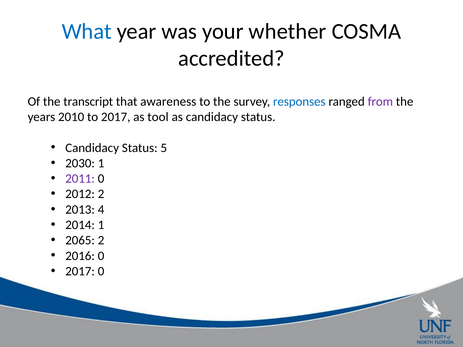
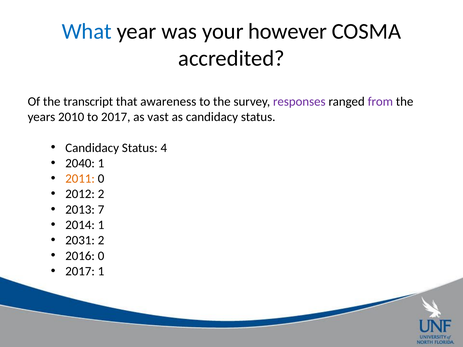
whether: whether -> however (288, 31)
responses colour: blue -> purple (299, 102)
tool: tool -> vast (158, 117)
5: 5 -> 4 (164, 148)
2030: 2030 -> 2040 (80, 163)
2011 colour: purple -> orange (80, 179)
4: 4 -> 7 (101, 210)
2065: 2065 -> 2031 (80, 241)
2017 0: 0 -> 1 (101, 271)
